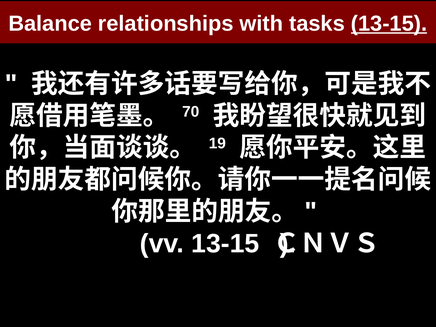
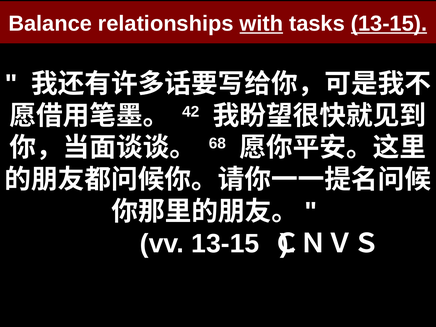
with underline: none -> present (261, 24)
70: 70 -> 42 (191, 112)
19: 19 -> 68 (217, 144)
